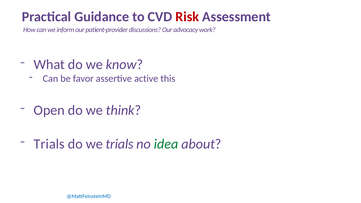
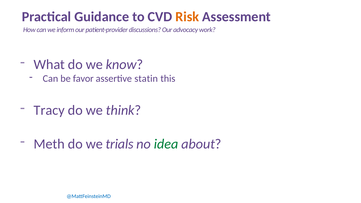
Risk colour: red -> orange (187, 17)
active: active -> statin (146, 79)
Open: Open -> Tracy (49, 110)
Trials: Trials -> Meth (49, 144)
